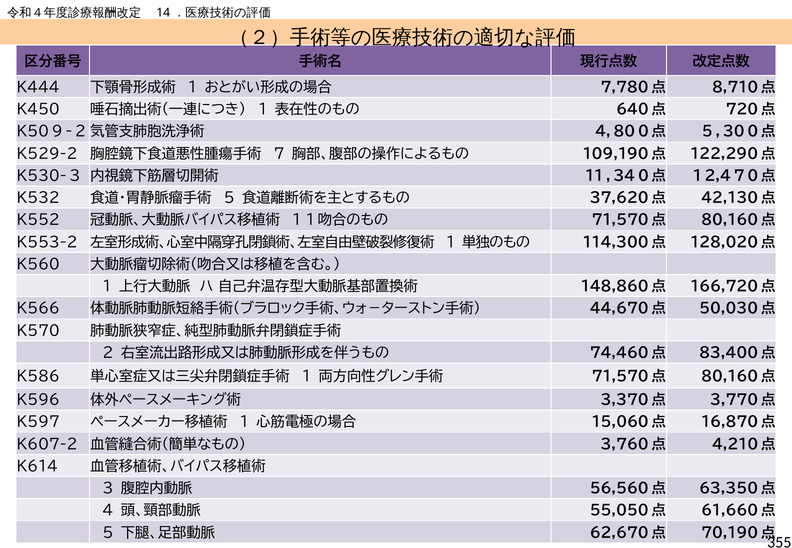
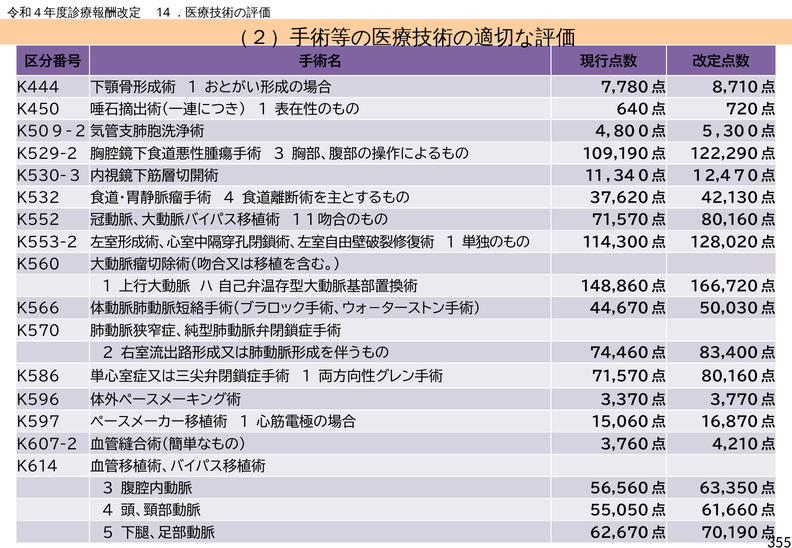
7: 7 -> 3 (279, 154)
5: 5 -> 4 (229, 198)
